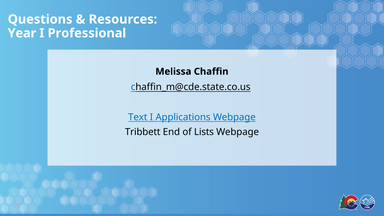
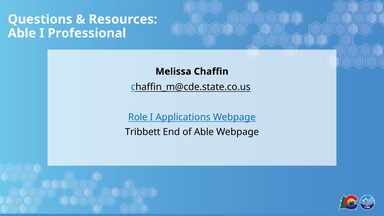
Year: Year -> Able (22, 33)
Text: Text -> Role (138, 117)
of Lists: Lists -> Able (204, 132)
